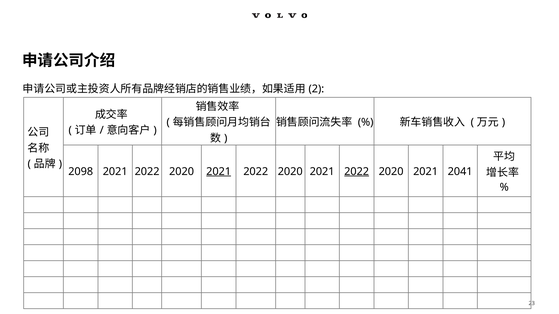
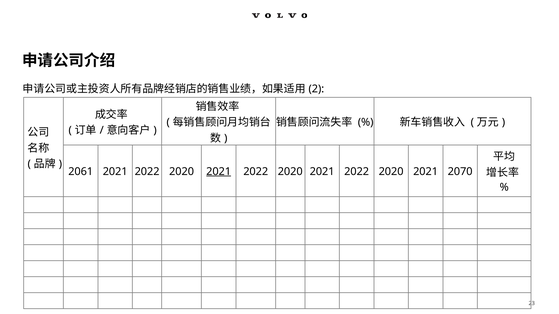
2098: 2098 -> 2061 (81, 172)
2022 underline: present -> none (357, 172)
2041: 2041 -> 2070 (460, 172)
